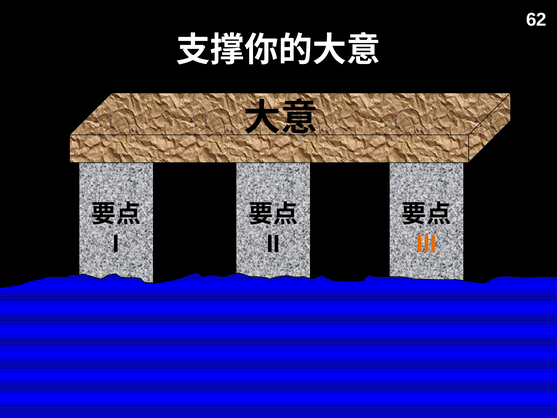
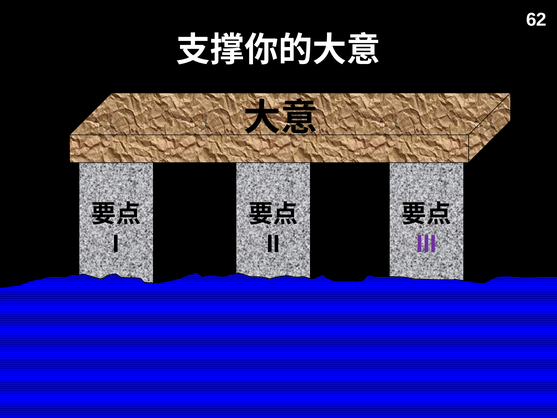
III colour: orange -> purple (426, 244)
